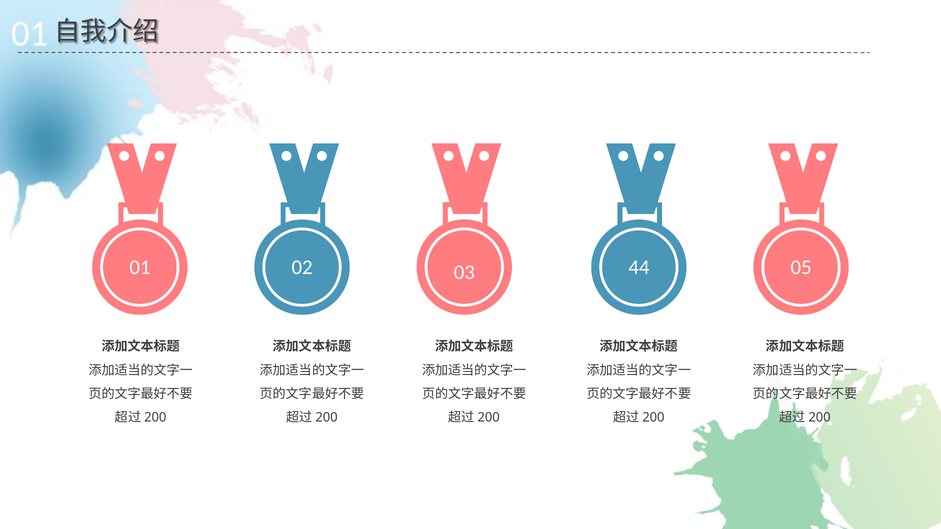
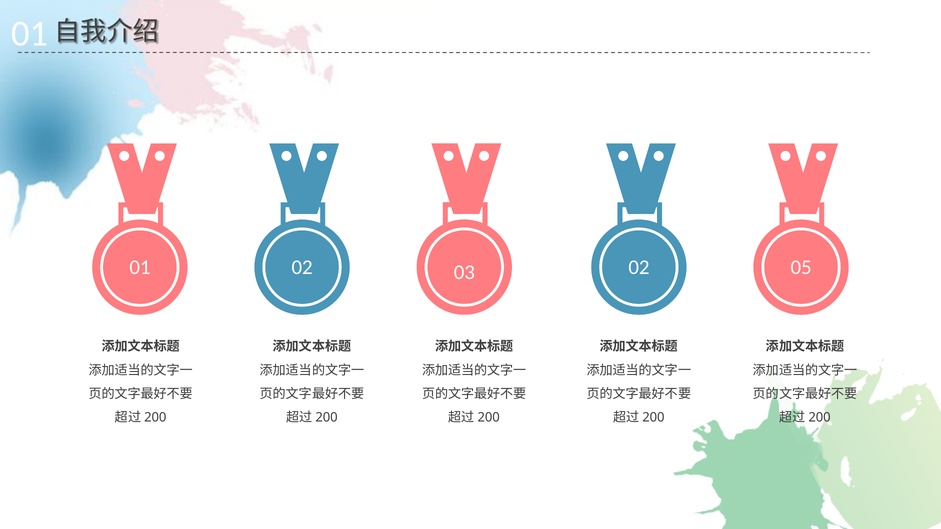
02 44: 44 -> 02 (639, 268)
